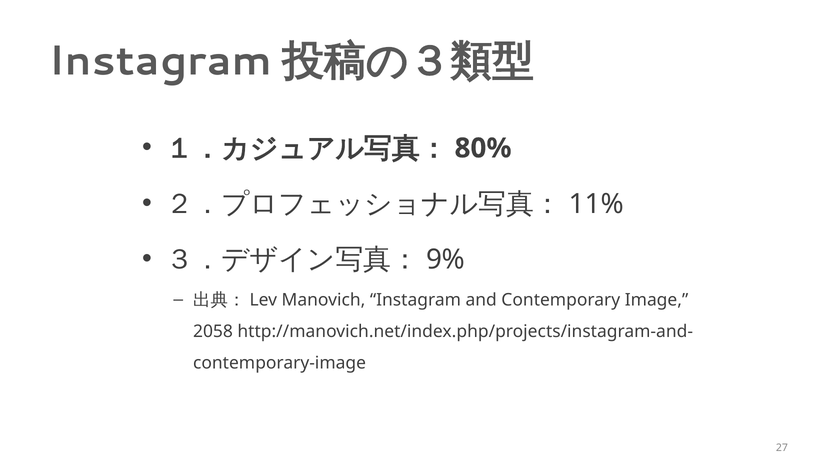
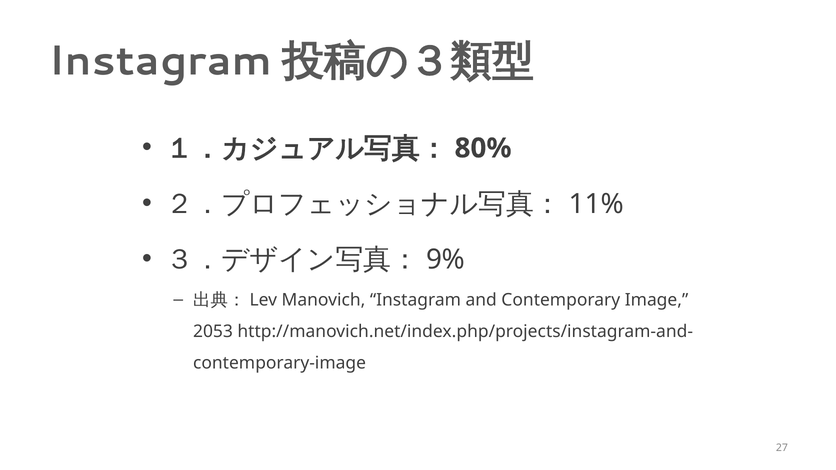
2058: 2058 -> 2053 (213, 332)
